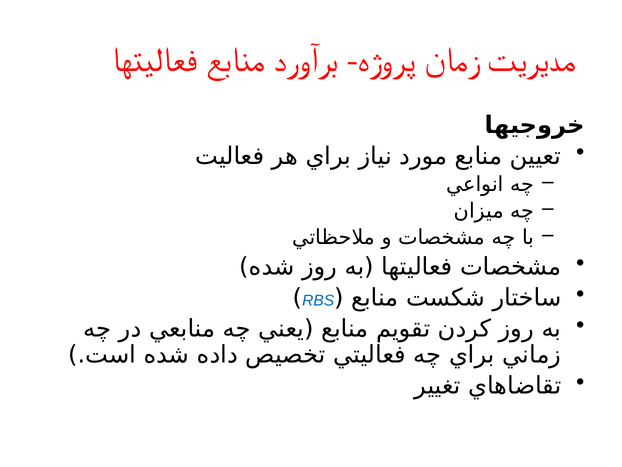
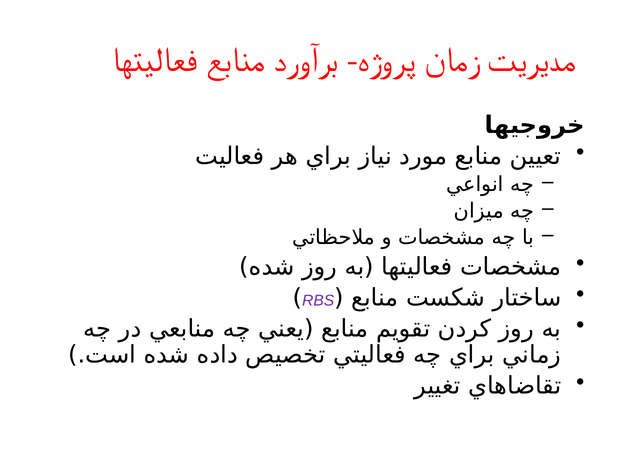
RBS colour: blue -> purple (318, 300)
